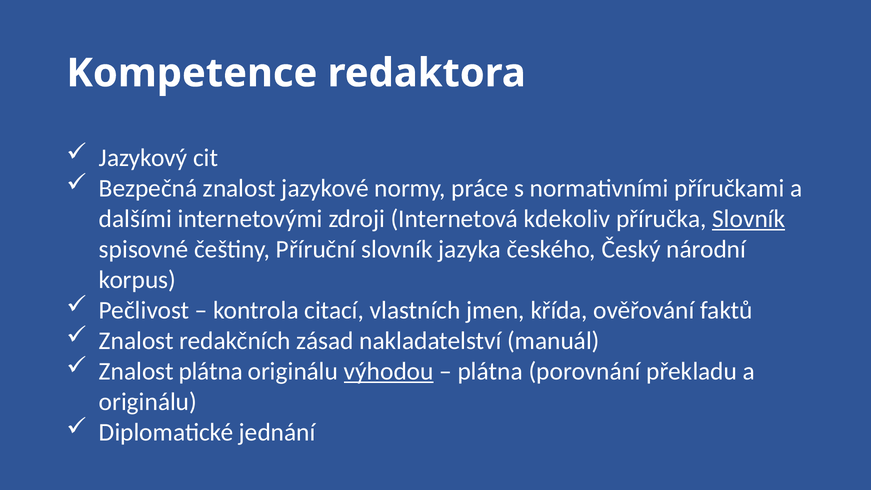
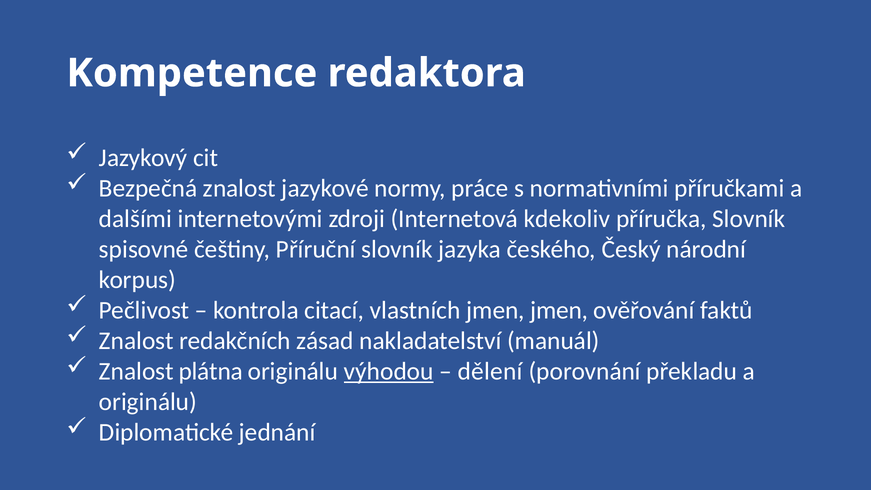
Slovník underline: present -> none (749, 219)
jmen křída: křída -> jmen (559, 310)
plátna: plátna -> dělení (490, 371)
